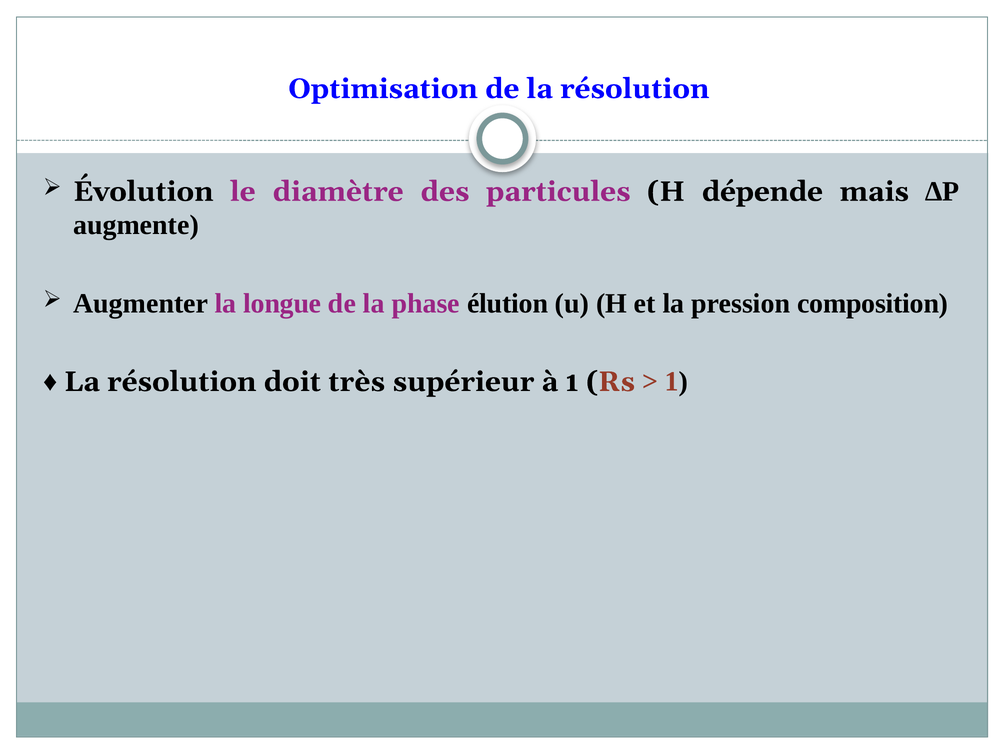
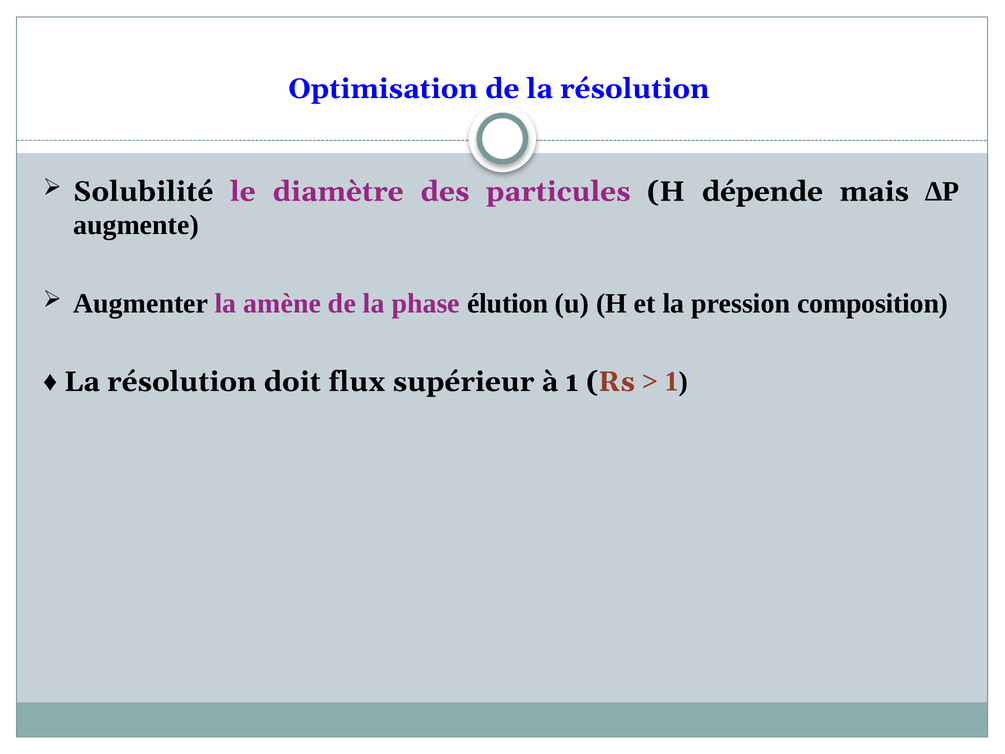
Évolution: Évolution -> Solubilité (143, 192)
longue: longue -> amène (282, 303)
très: très -> flux (357, 382)
